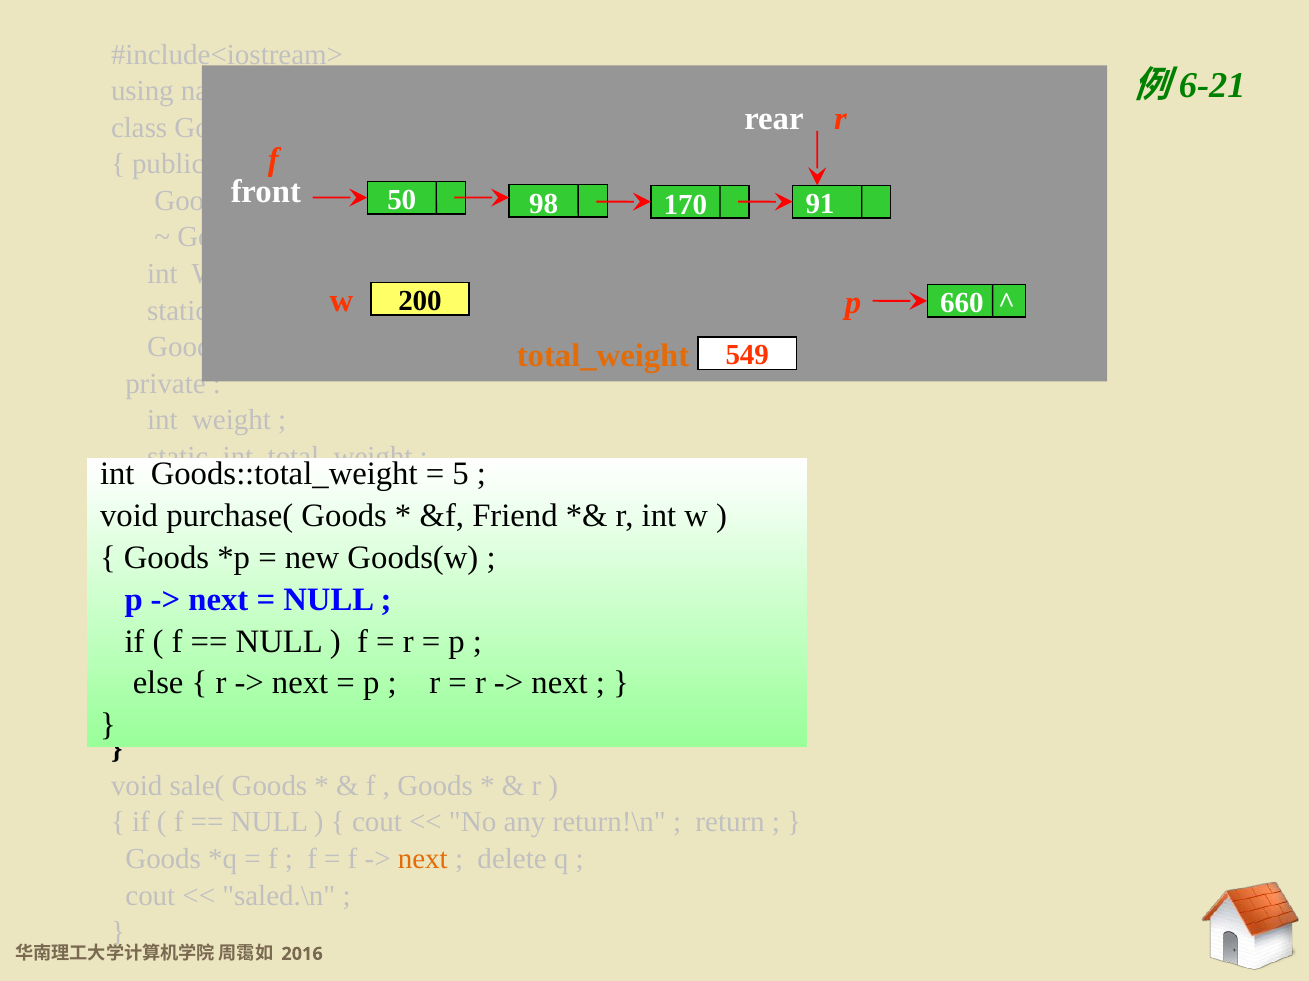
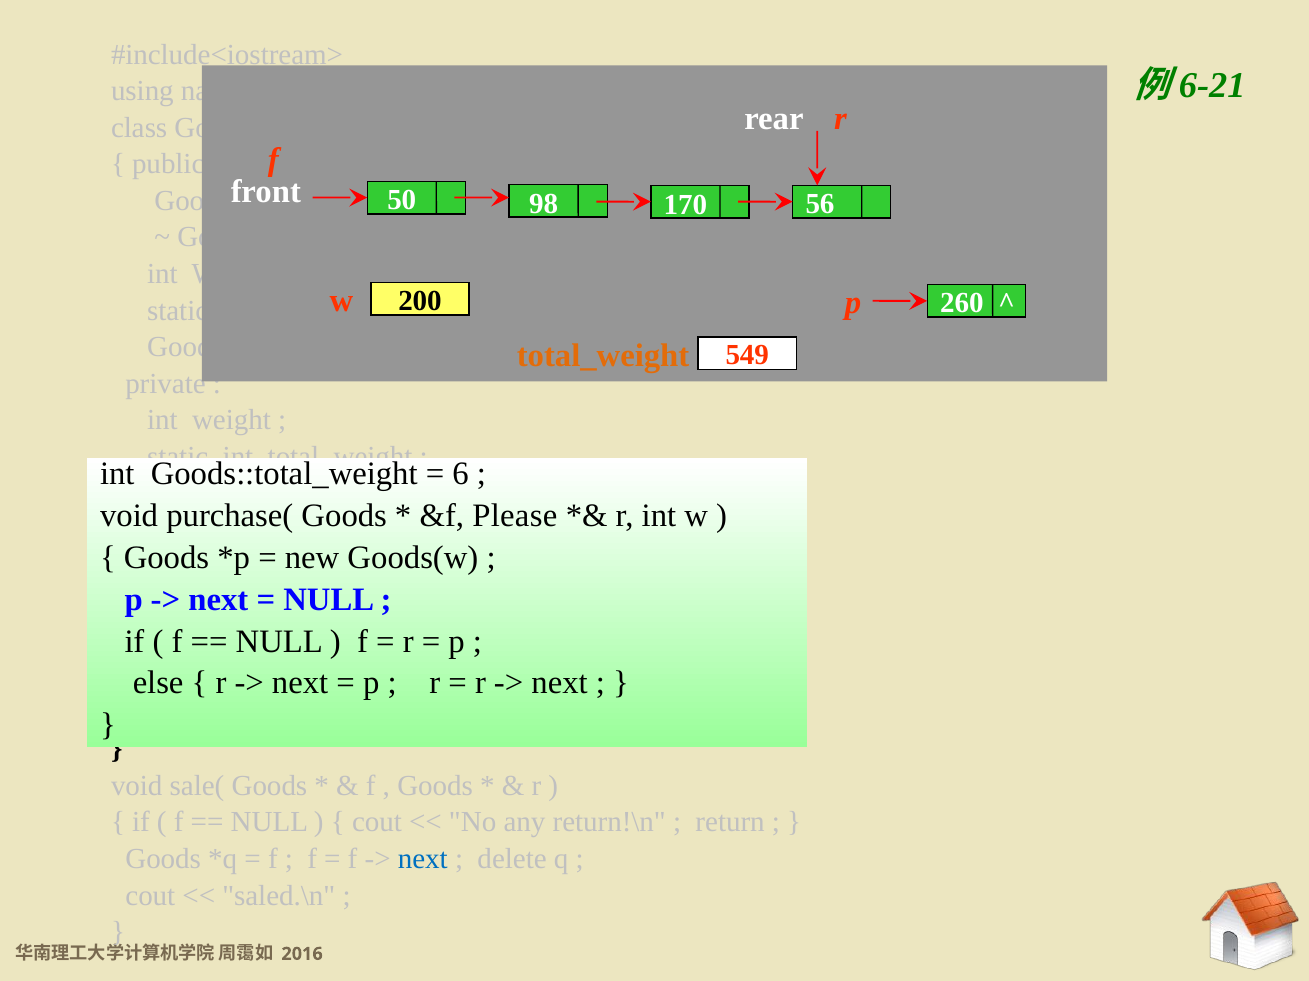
91: 91 -> 56 (820, 204)
660: 660 -> 260 (962, 303)
5: 5 -> 6 (461, 474)
Friend: Friend -> Please (515, 516)
next colour: orange -> blue (423, 860)
